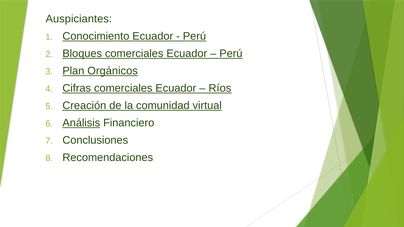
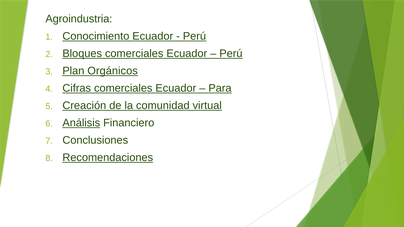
Auspiciantes: Auspiciantes -> Agroindustria (79, 19)
Ríos: Ríos -> Para (220, 88)
Recomendaciones underline: none -> present (108, 158)
